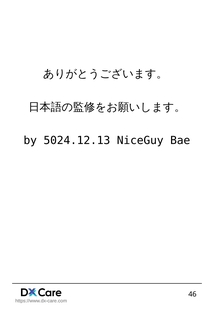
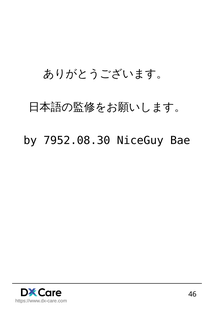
5024.12.13: 5024.12.13 -> 7952.08.30 (77, 140)
